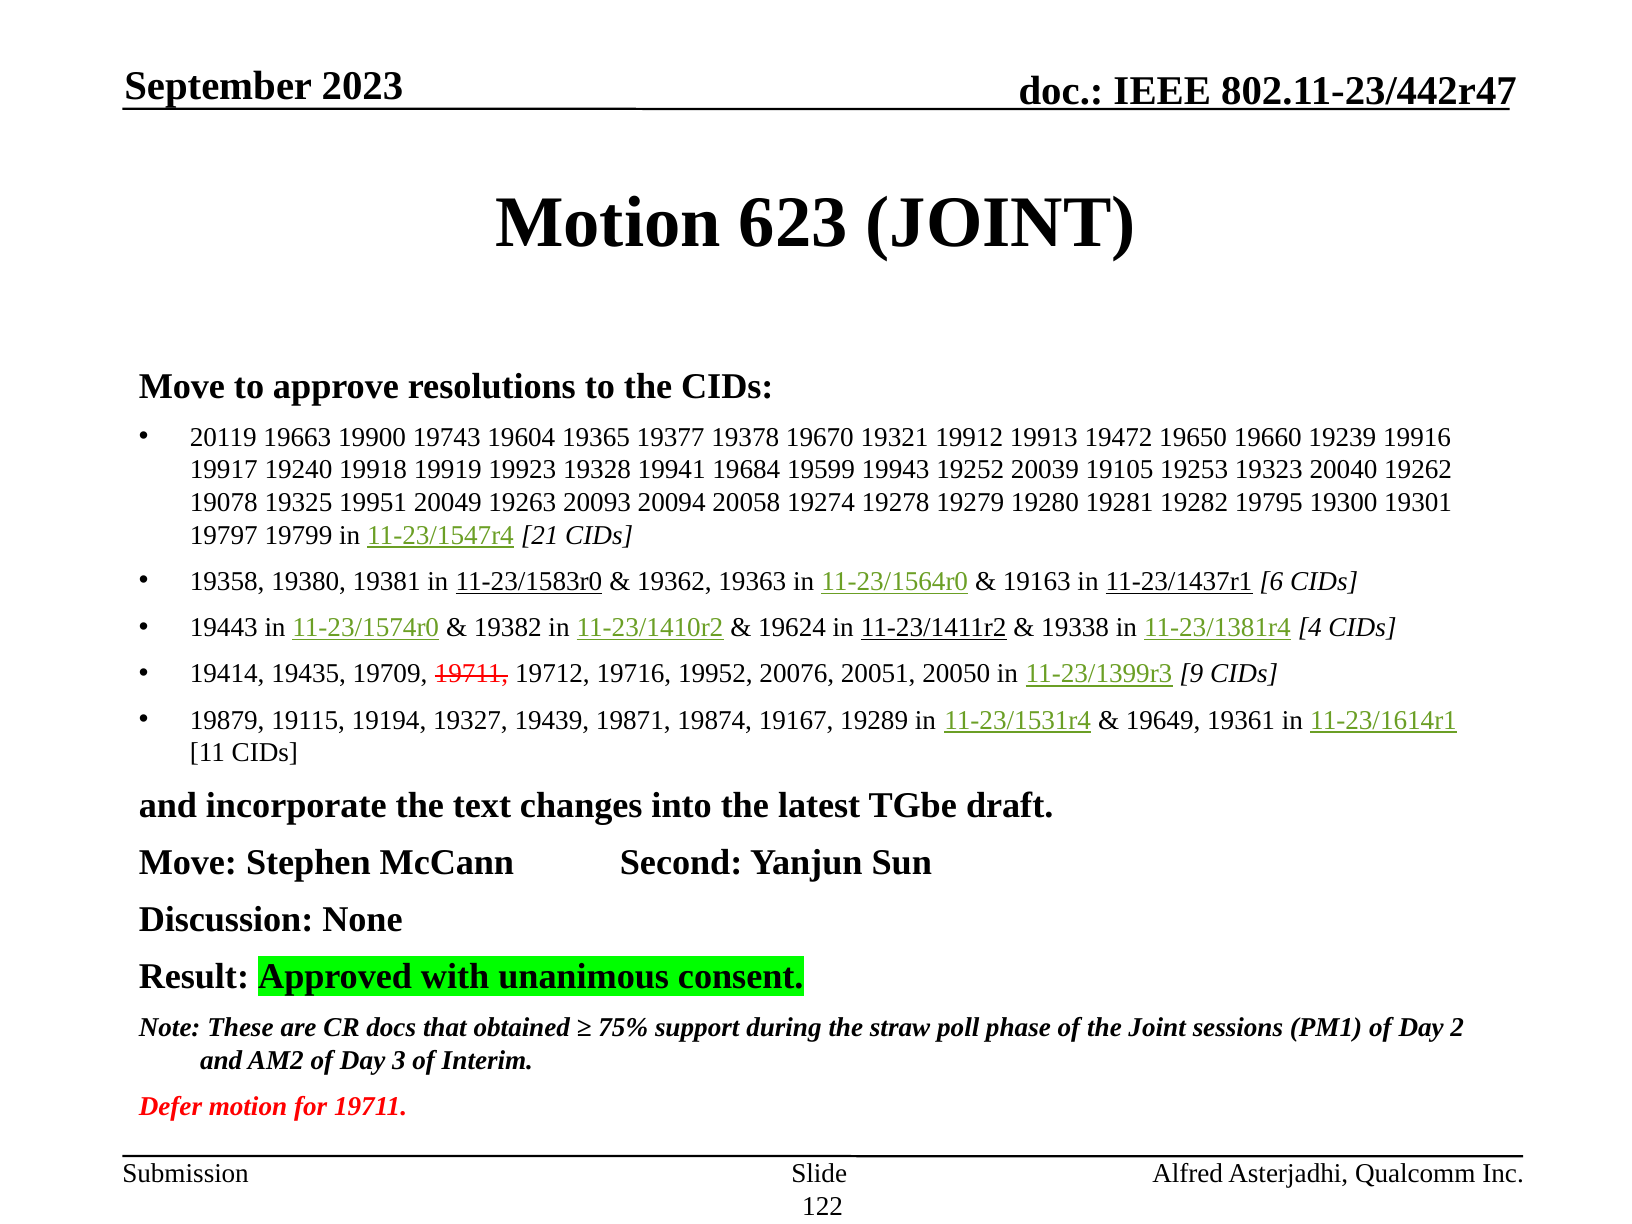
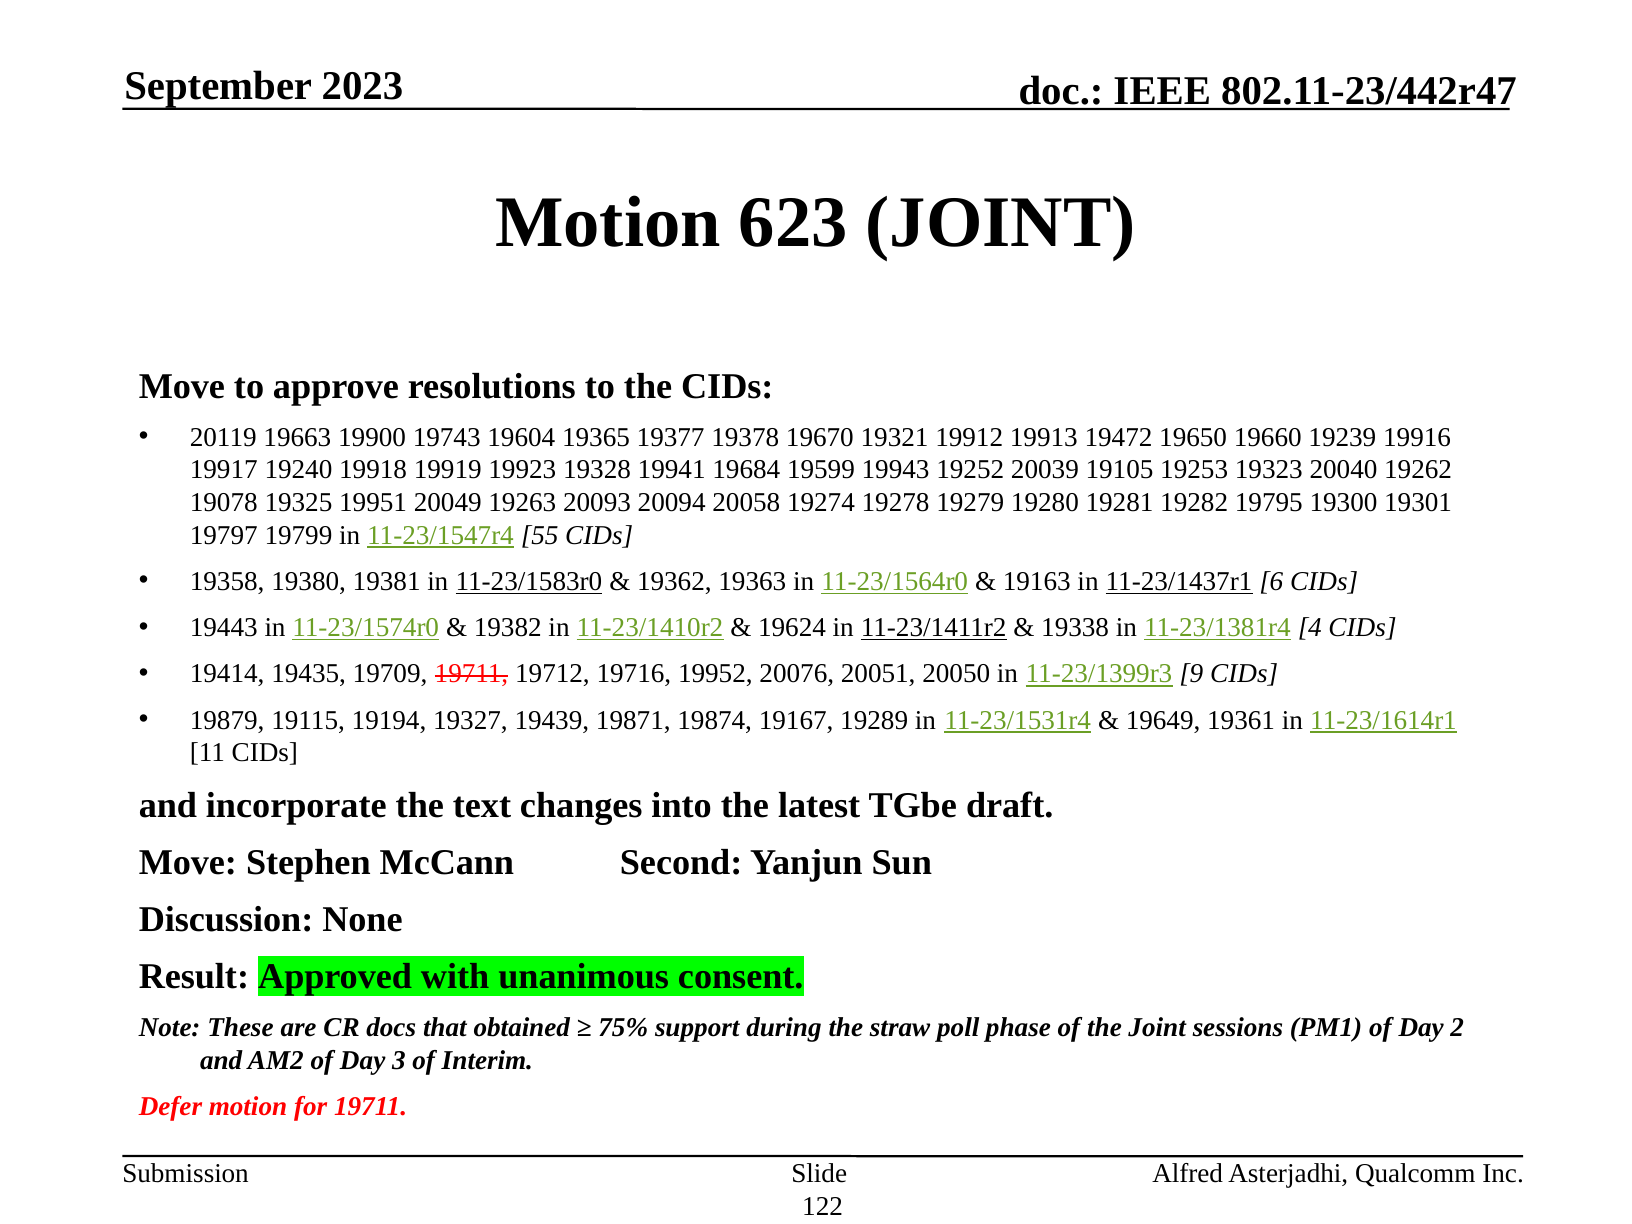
21: 21 -> 55 (540, 535)
